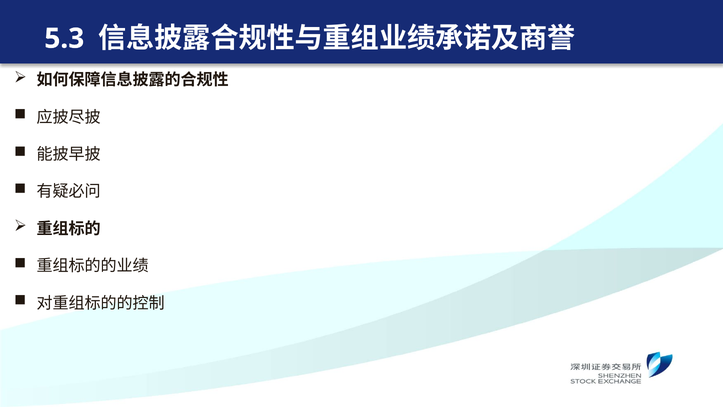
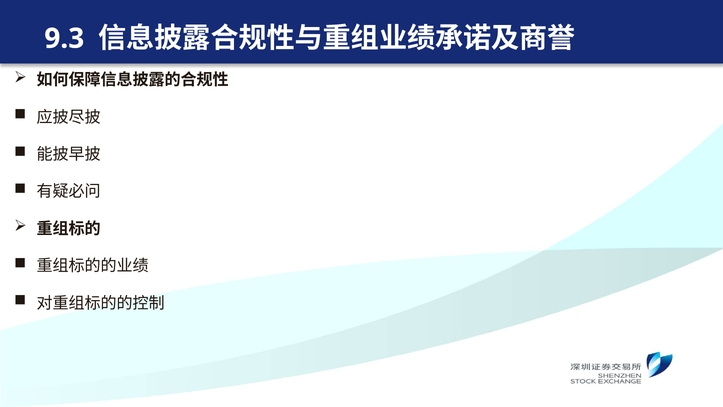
5.3: 5.3 -> 9.3 (64, 38)
